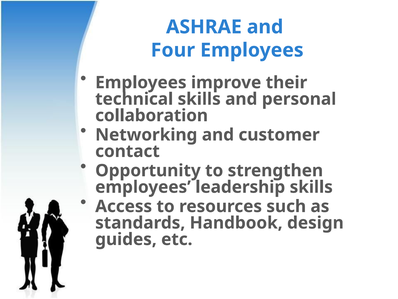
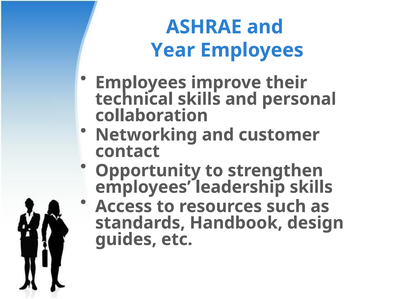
Four: Four -> Year (173, 50)
